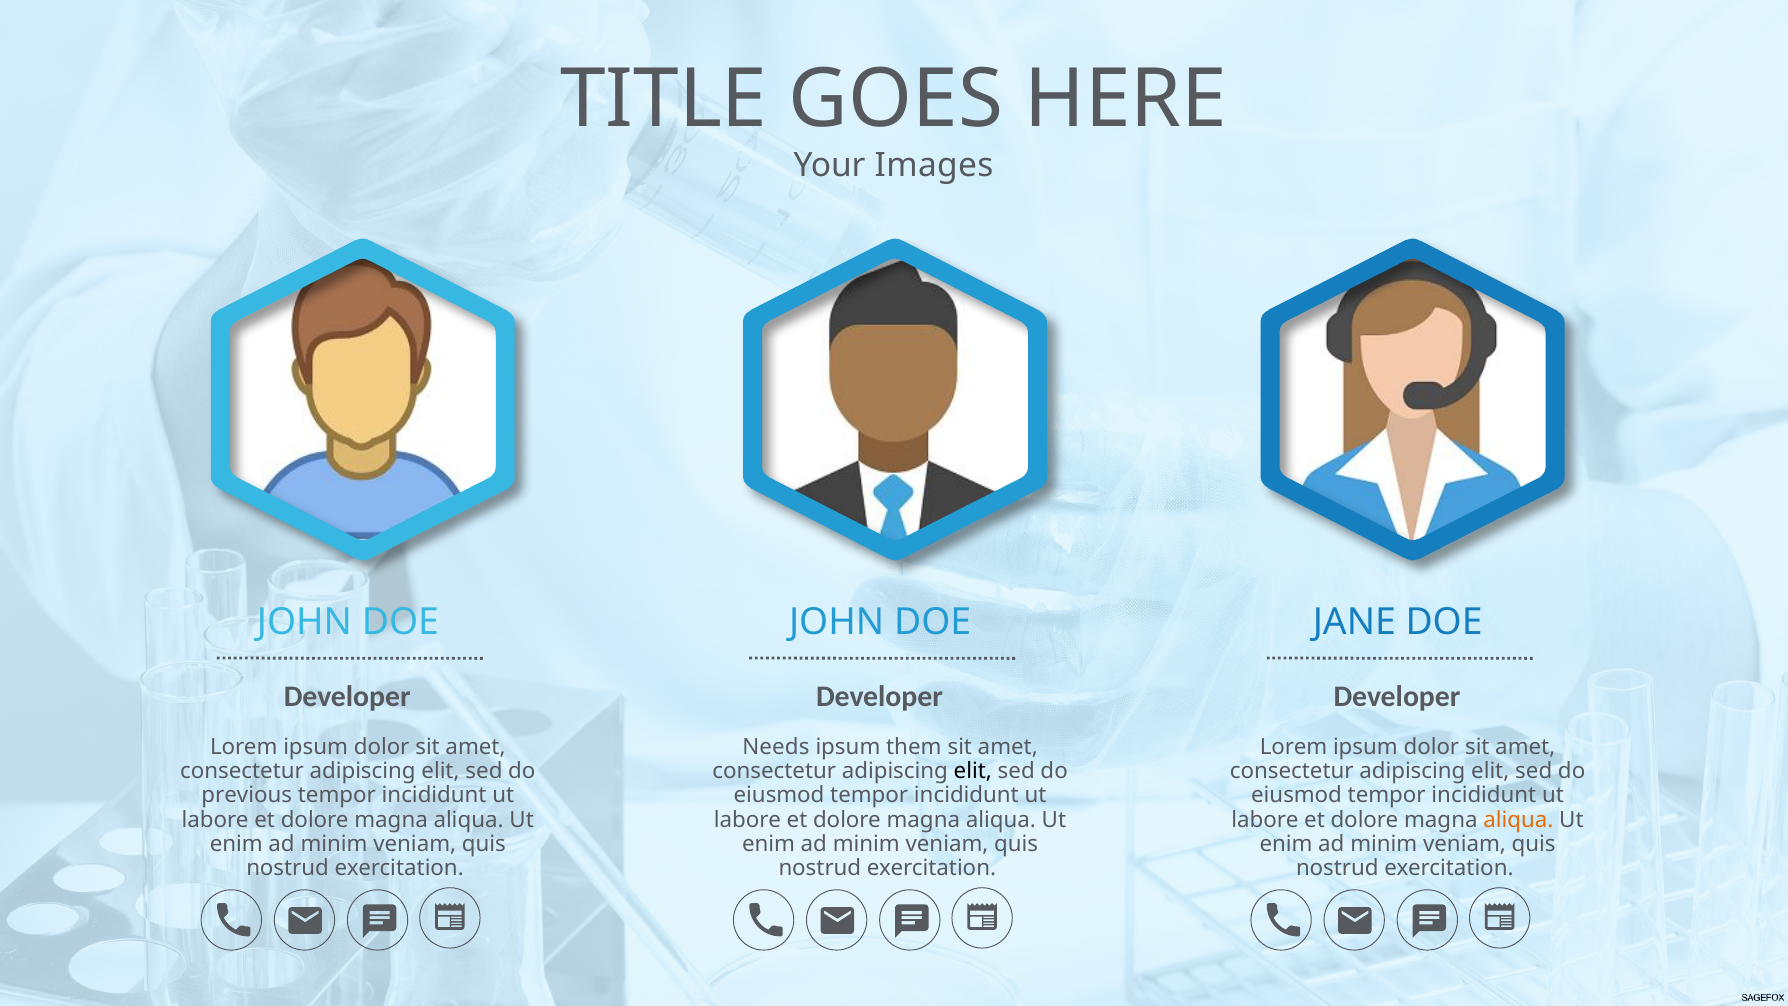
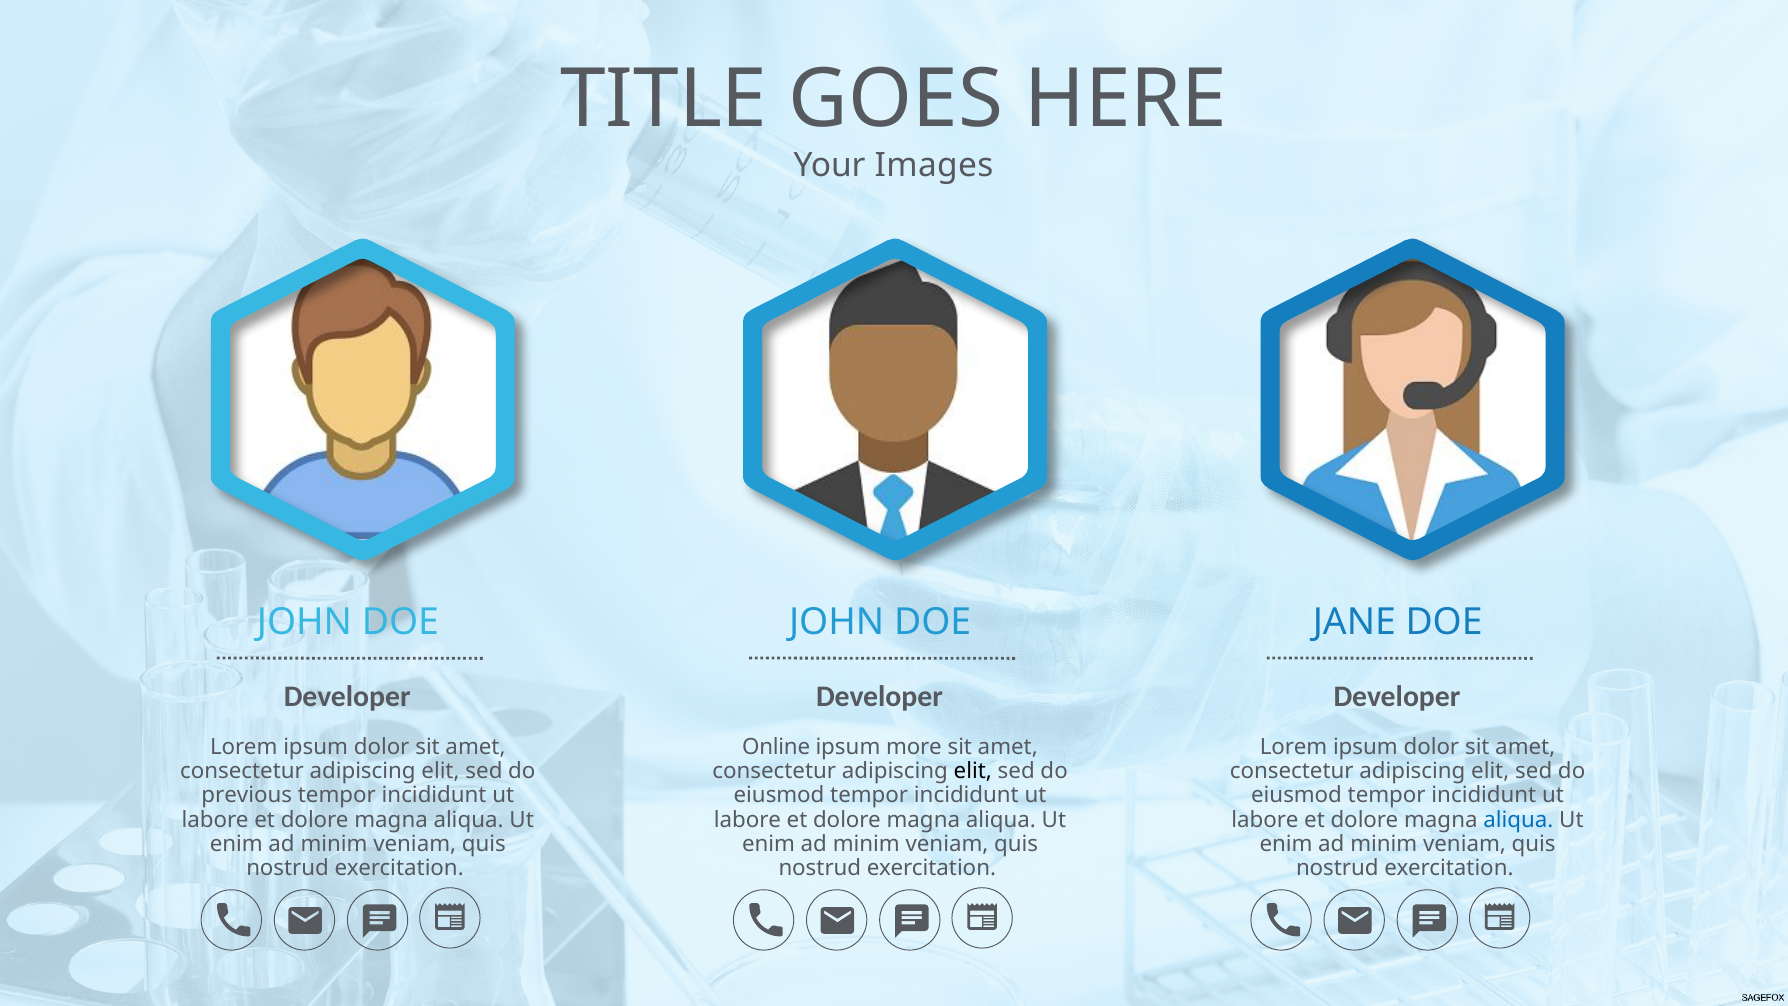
Needs: Needs -> Online (776, 747)
them: them -> more (914, 747)
aliqua colour: orange -> blue (1518, 819)
